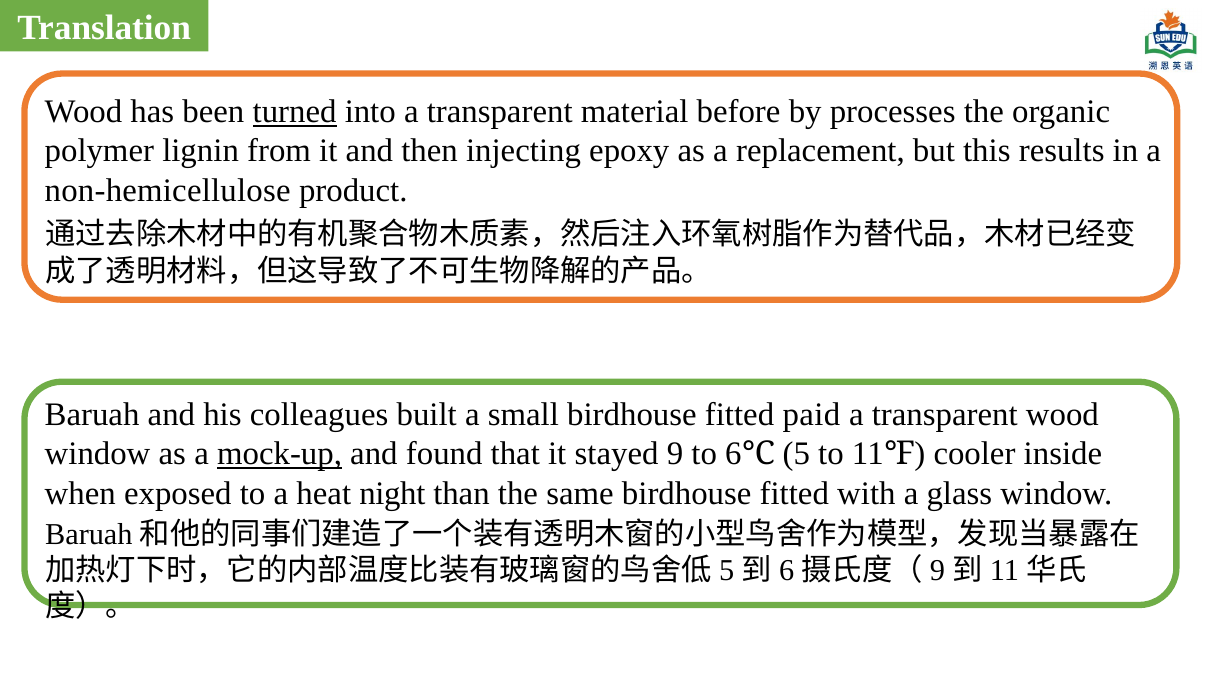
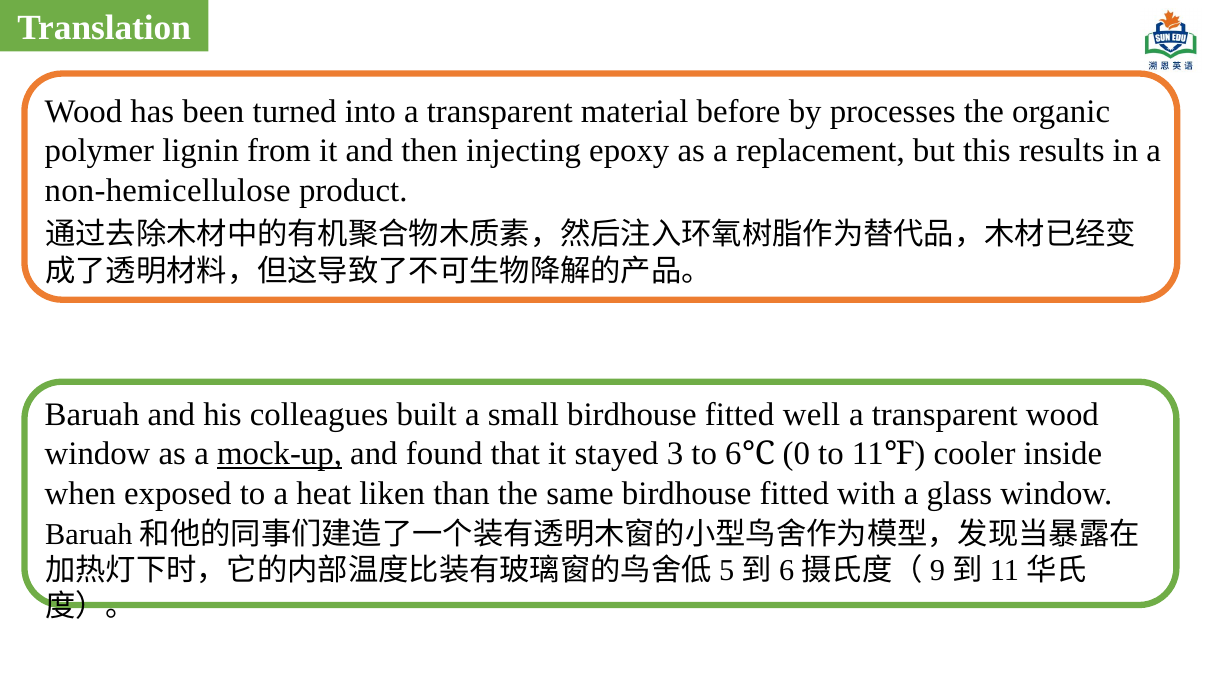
turned underline: present -> none (295, 112)
paid: paid -> well (811, 414)
9: 9 -> 3 (675, 454)
5: 5 -> 0 (796, 454)
night: night -> liken (392, 493)
